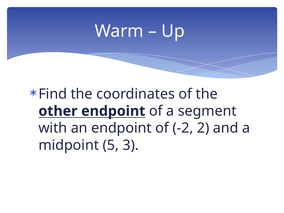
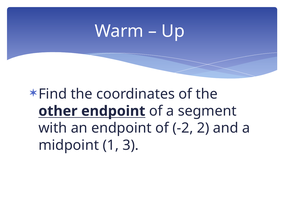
5: 5 -> 1 (111, 145)
